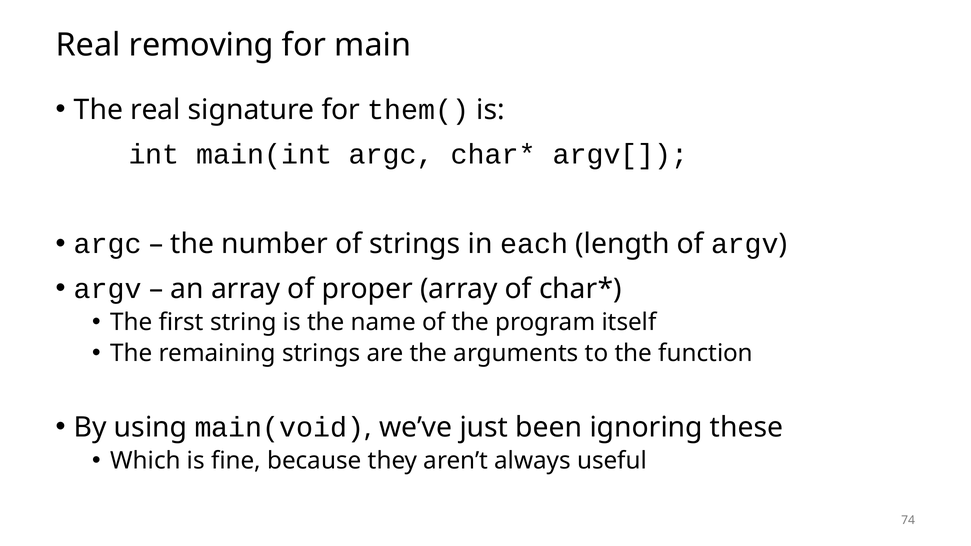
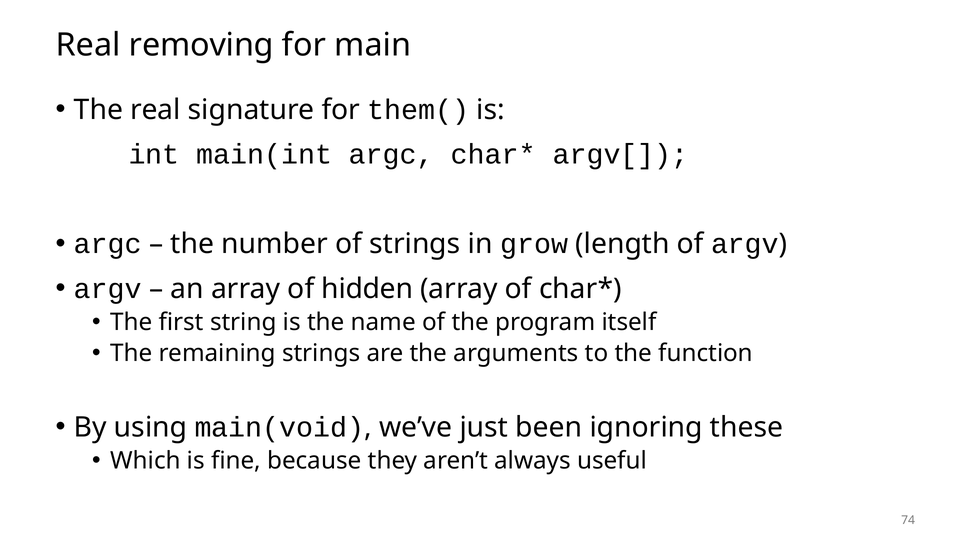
each: each -> grow (534, 244)
proper: proper -> hidden (367, 289)
